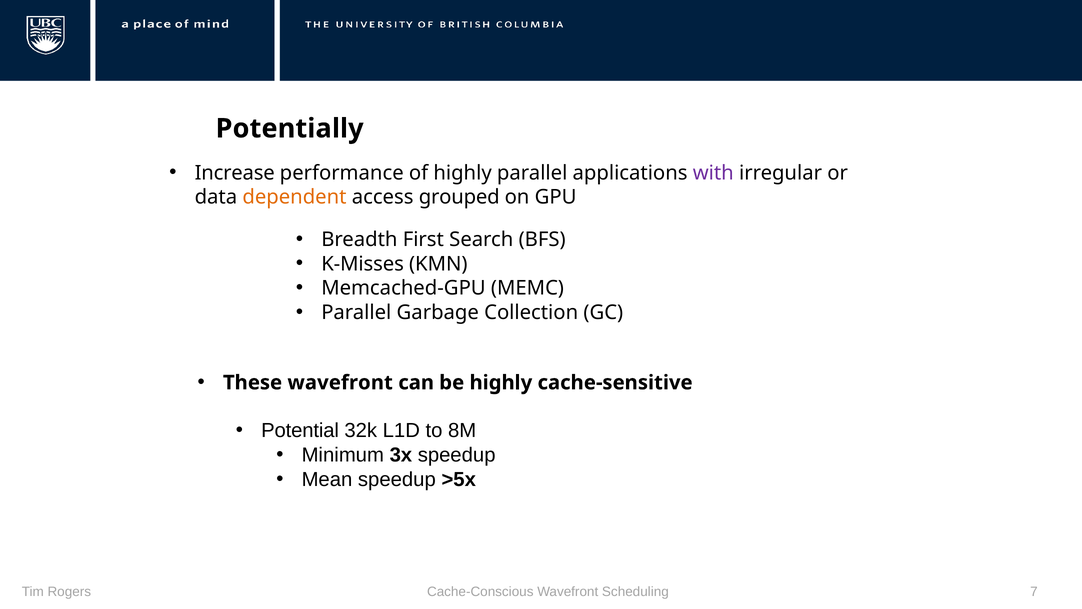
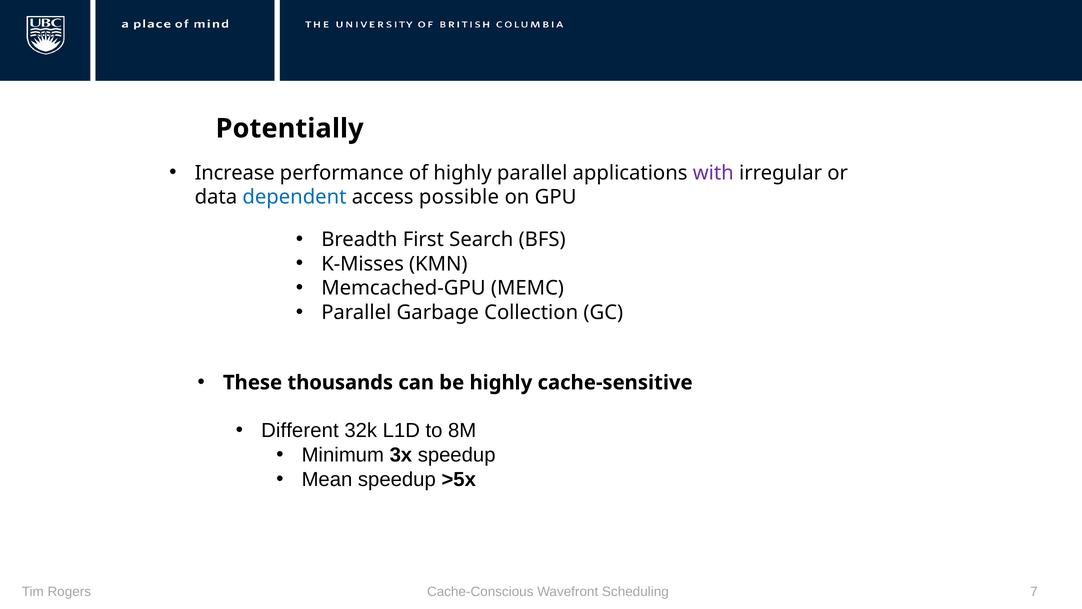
dependent colour: orange -> blue (294, 197)
grouped: grouped -> possible (459, 197)
These wavefront: wavefront -> thousands (340, 382)
Potential: Potential -> Different (300, 430)
